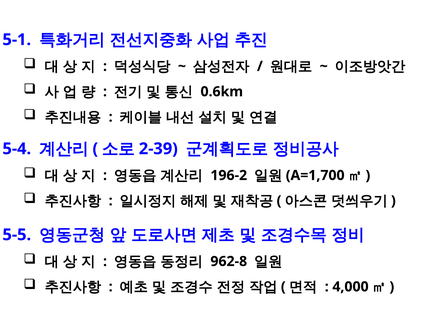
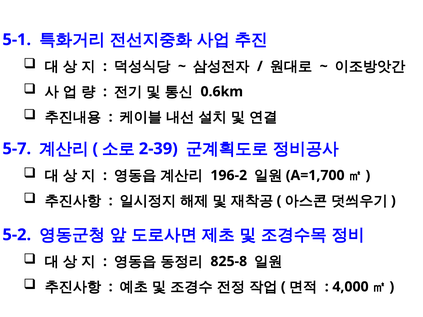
5-4: 5-4 -> 5-7 (17, 149)
5-5: 5-5 -> 5-2 (17, 235)
962-8: 962-8 -> 825-8 (229, 262)
